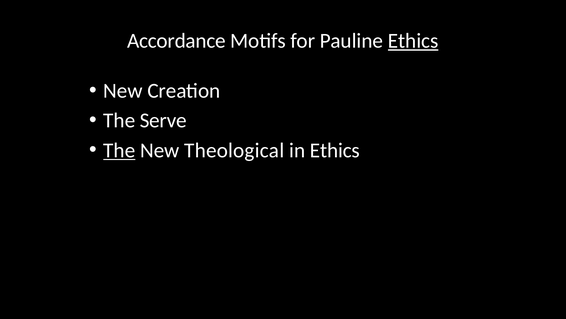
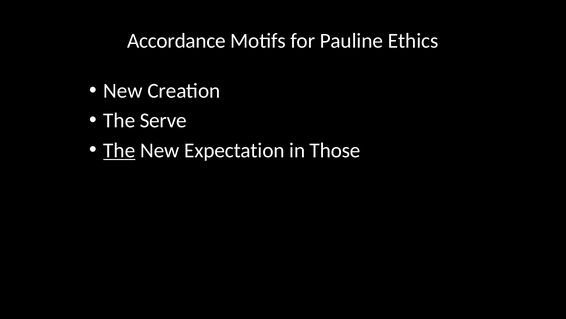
Ethics underline: present -> none (413, 41)
Theological: Theological -> Expectation (234, 150)
in Ethics: Ethics -> Those (335, 150)
